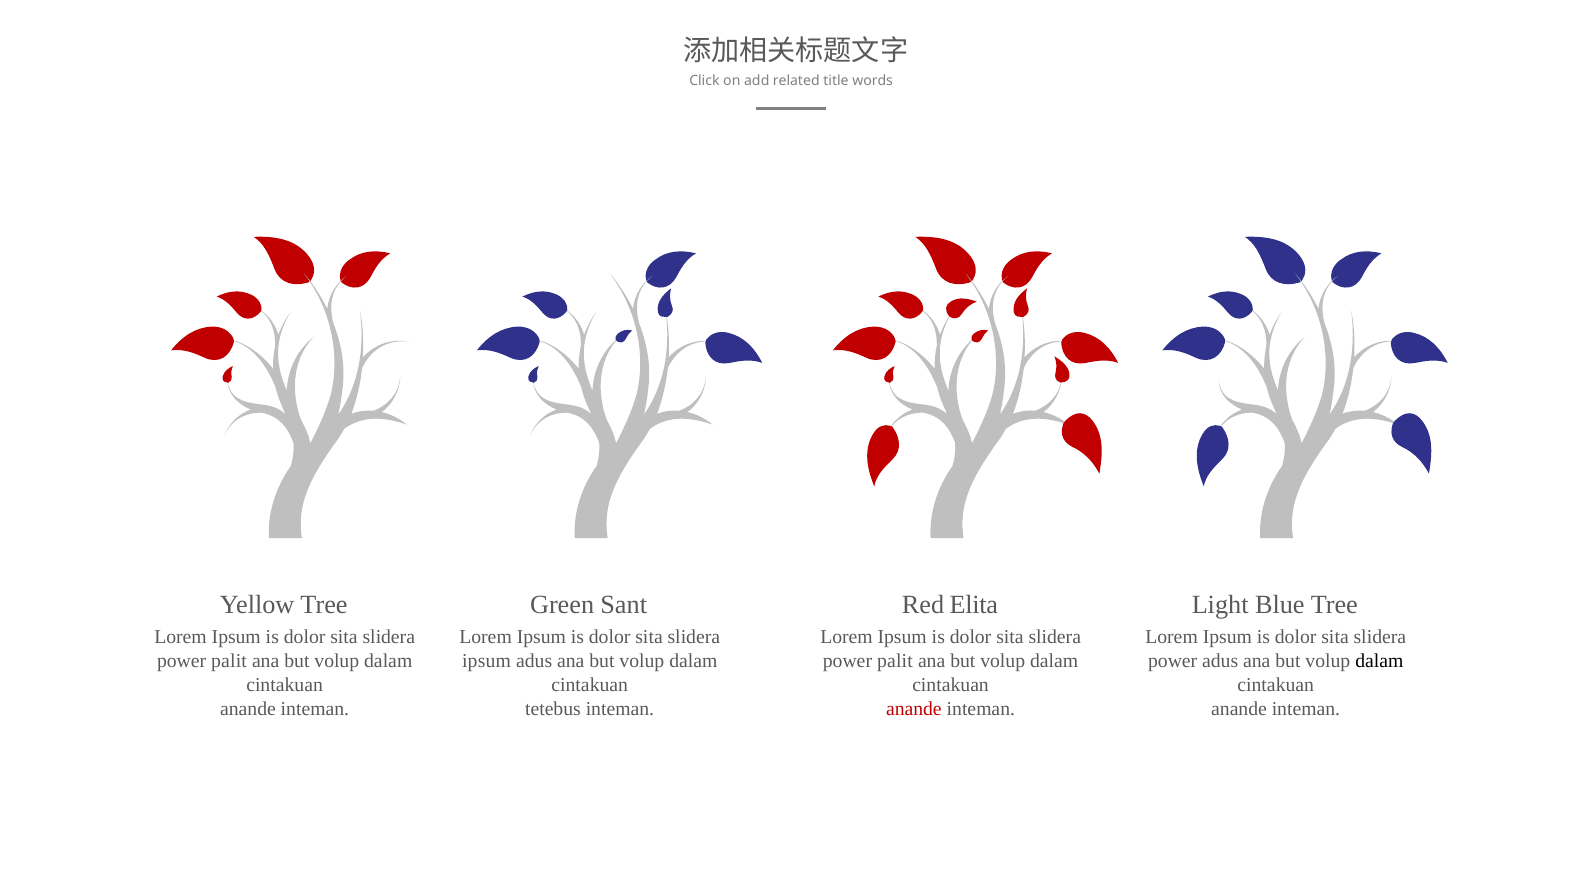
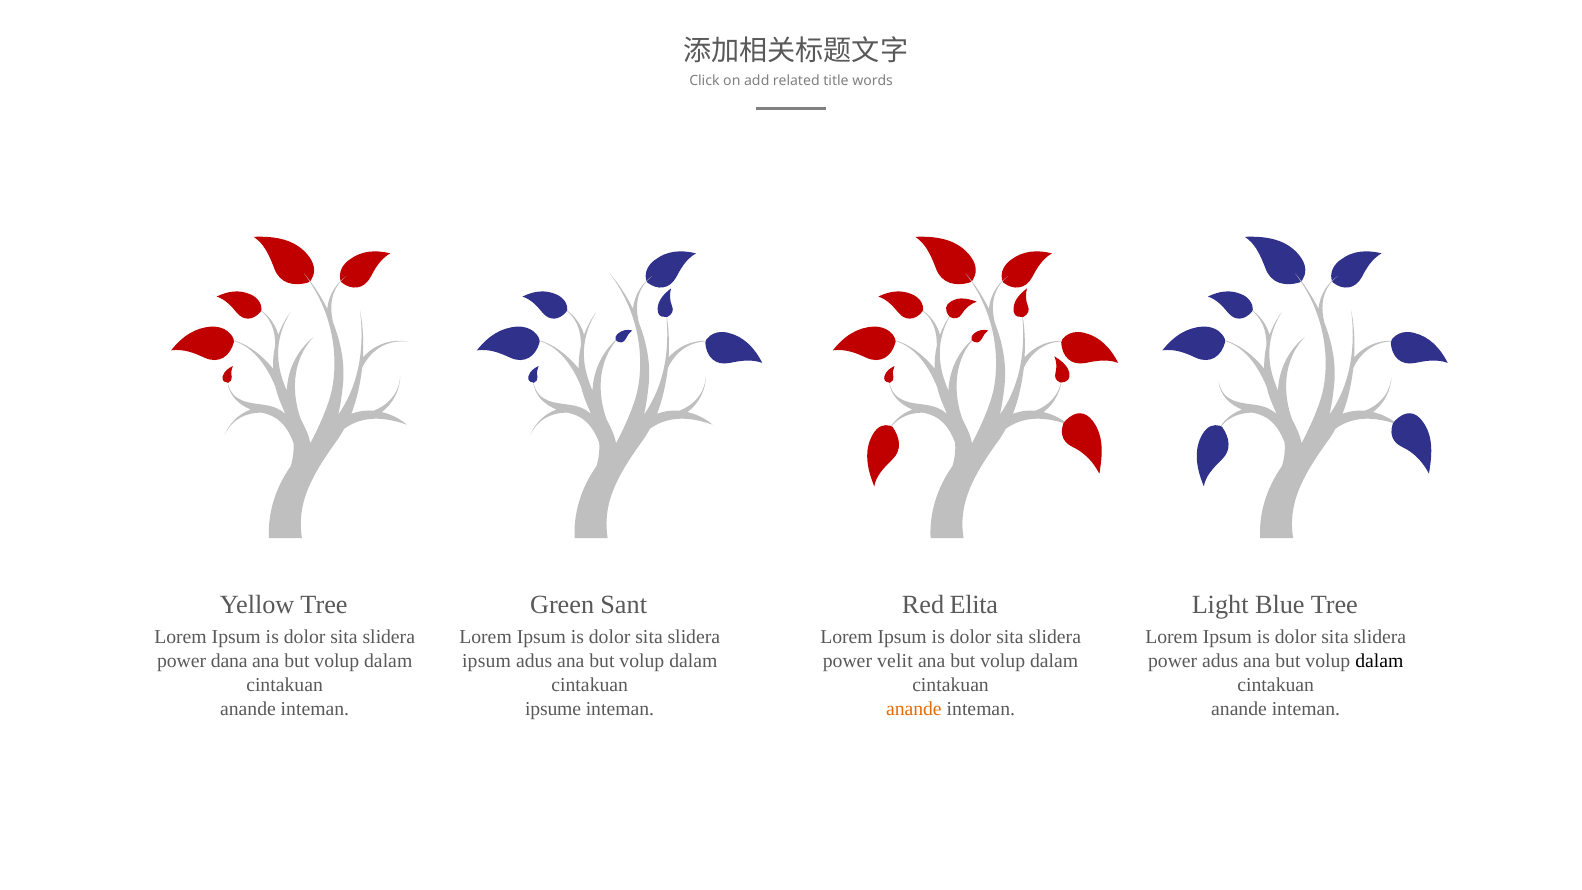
palit: palit -> dana (229, 661)
palit: palit -> velit (895, 661)
tetebus: tetebus -> ipsume (553, 708)
anande colour: red -> orange (914, 708)
